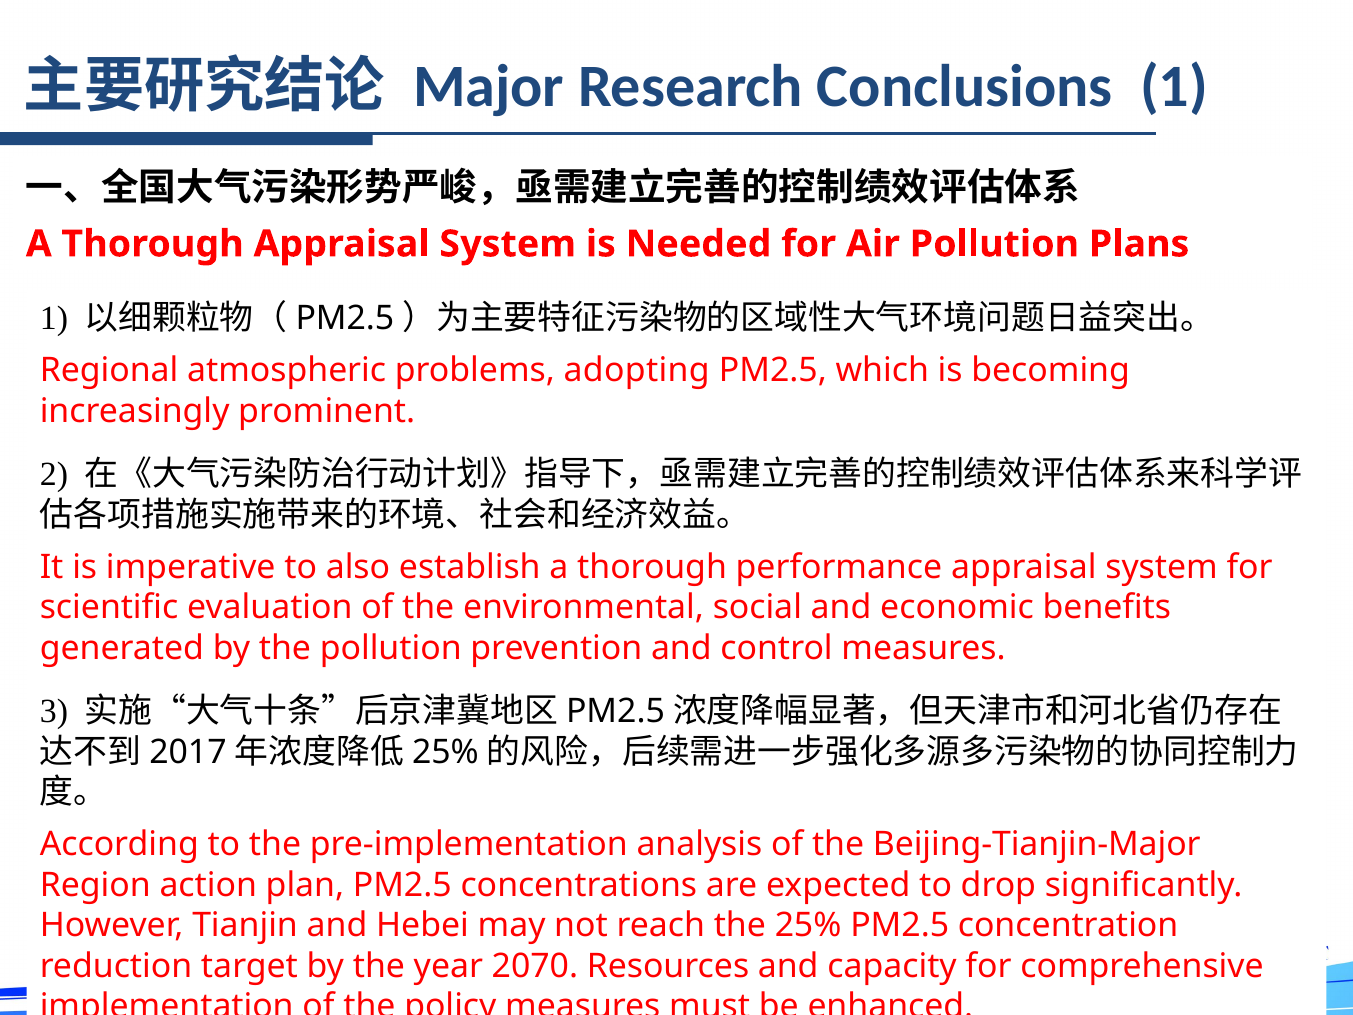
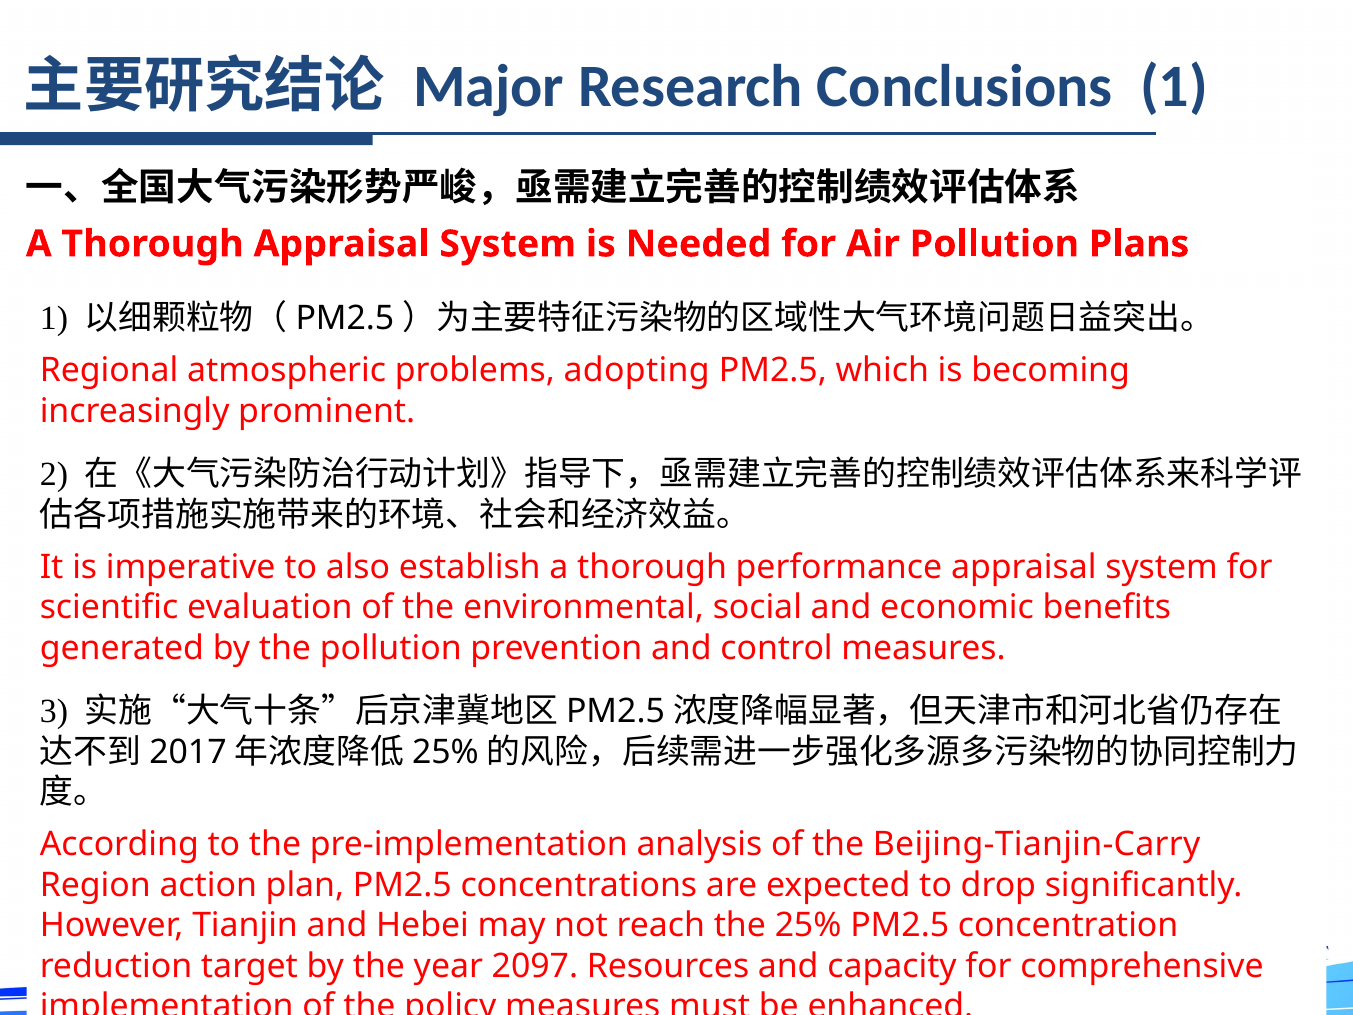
Beijing-Tianjin-Major: Beijing-Tianjin-Major -> Beijing-Tianjin-Carry (1037, 844)
2070: 2070 -> 2097 (535, 966)
